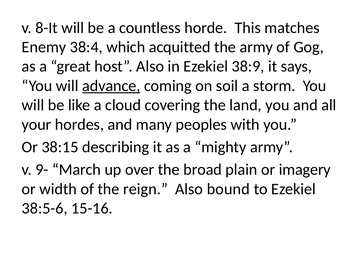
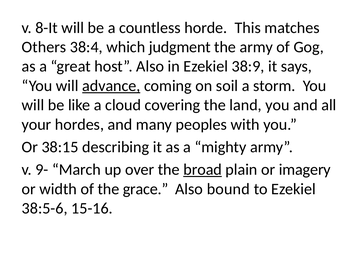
Enemy: Enemy -> Others (44, 47)
acquitted: acquitted -> judgment (180, 47)
broad underline: none -> present (203, 169)
reign: reign -> grace (146, 189)
